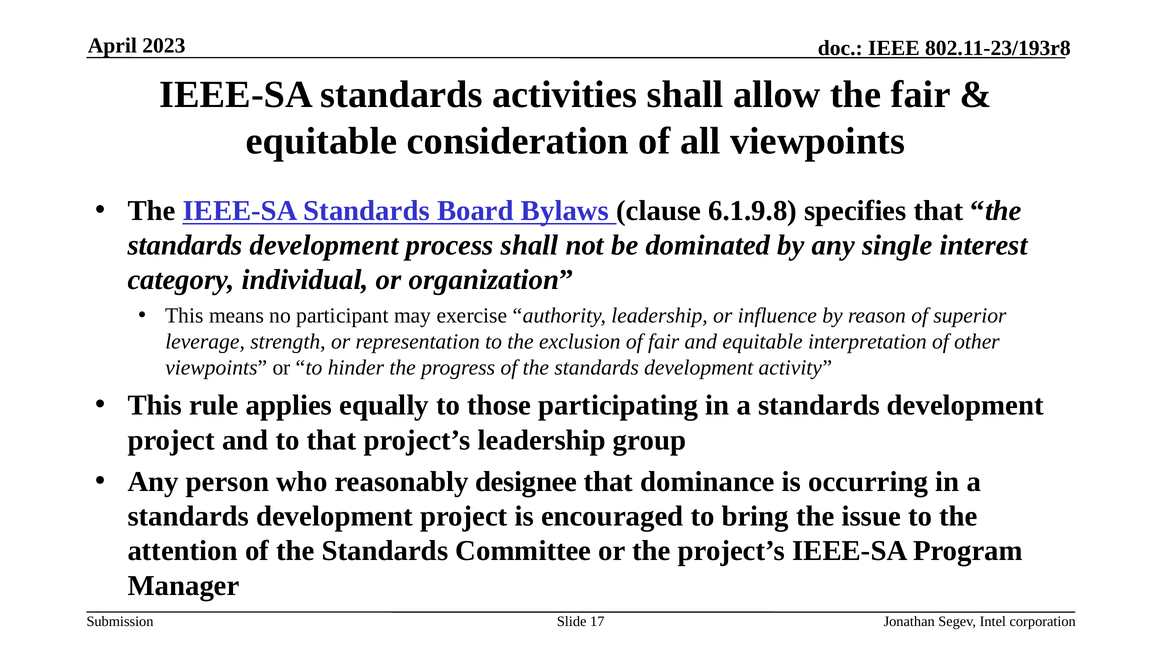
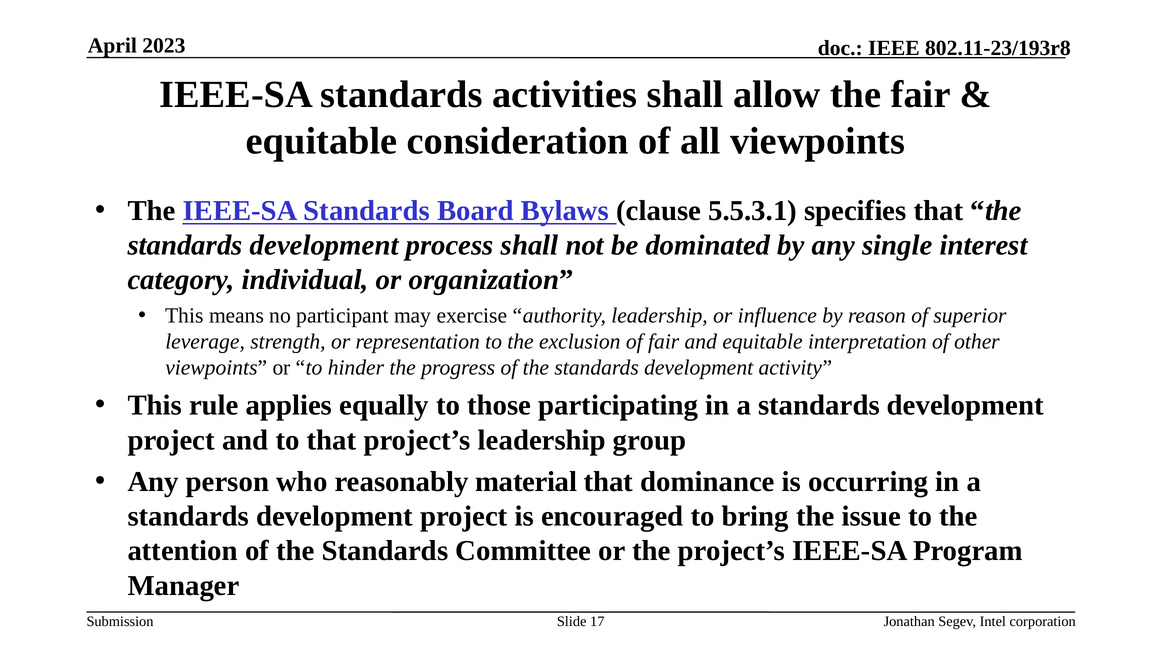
6.1.9.8: 6.1.9.8 -> 5.5.3.1 (753, 211)
designee: designee -> material (526, 482)
